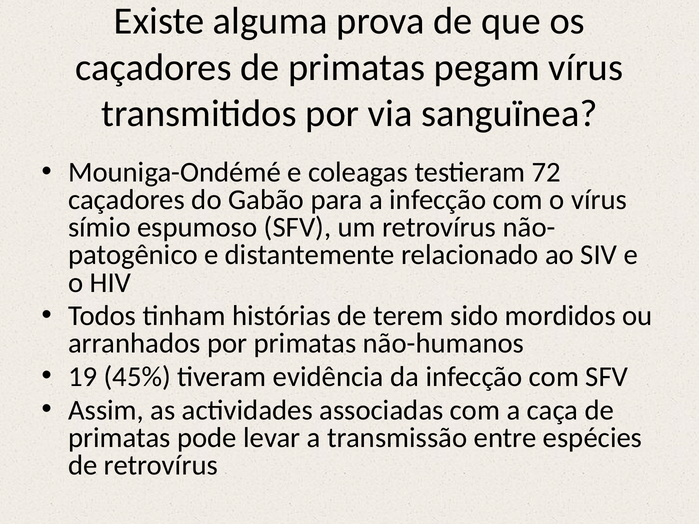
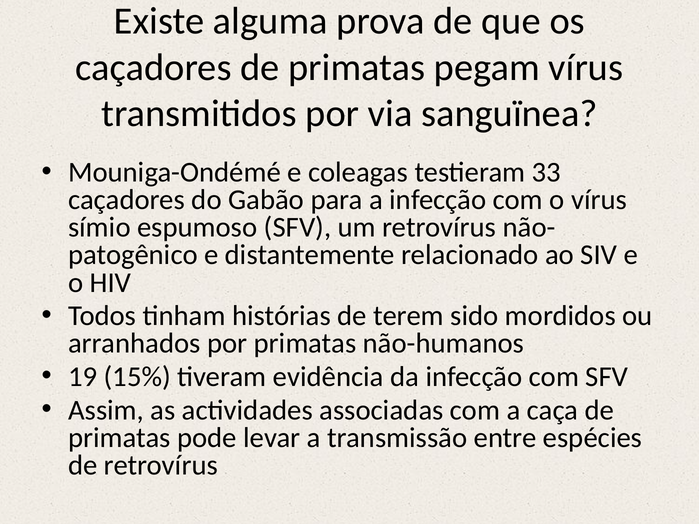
72: 72 -> 33 (546, 172)
45%: 45% -> 15% (137, 377)
